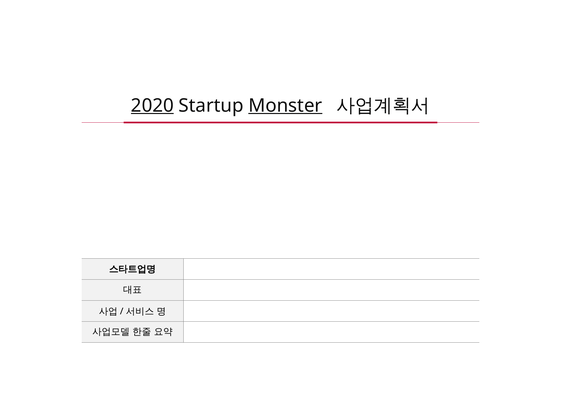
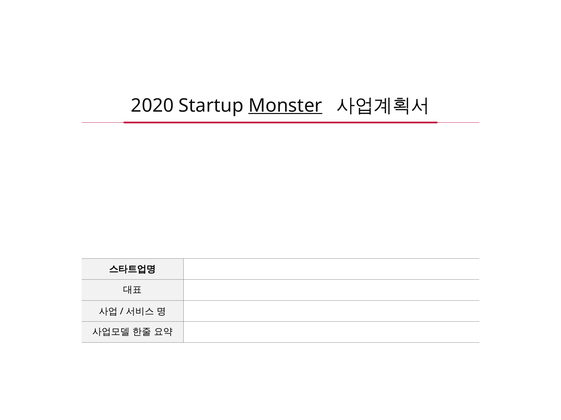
2020 underline: present -> none (152, 106)
